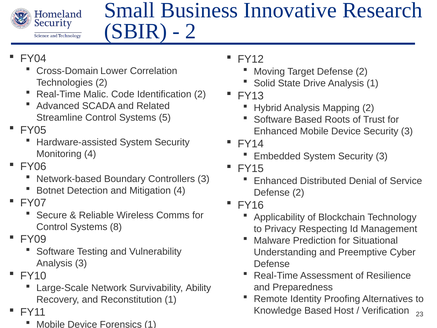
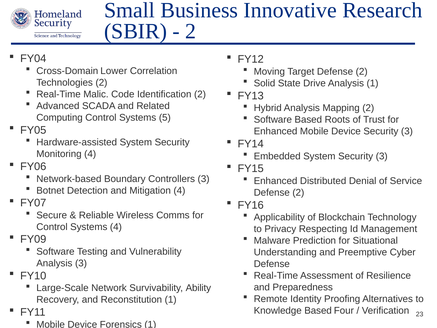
Streamline: Streamline -> Computing (60, 118)
Systems 8: 8 -> 4 (116, 227)
Host: Host -> Four (344, 310)
